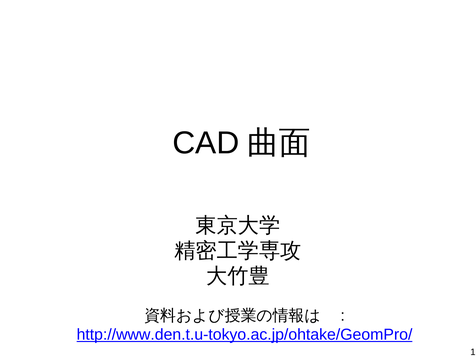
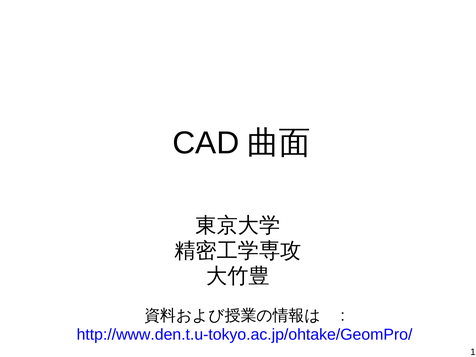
http://www.den.t.u-tokyo.ac.jp/ohtake/GeomPro/ underline: present -> none (245, 335)
